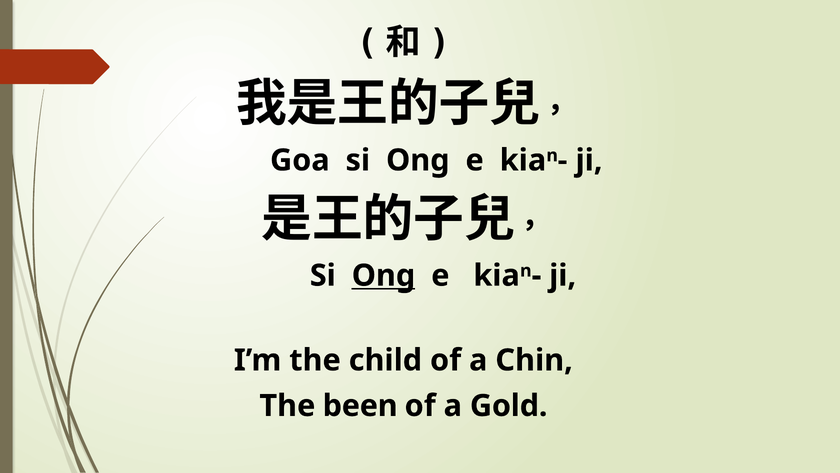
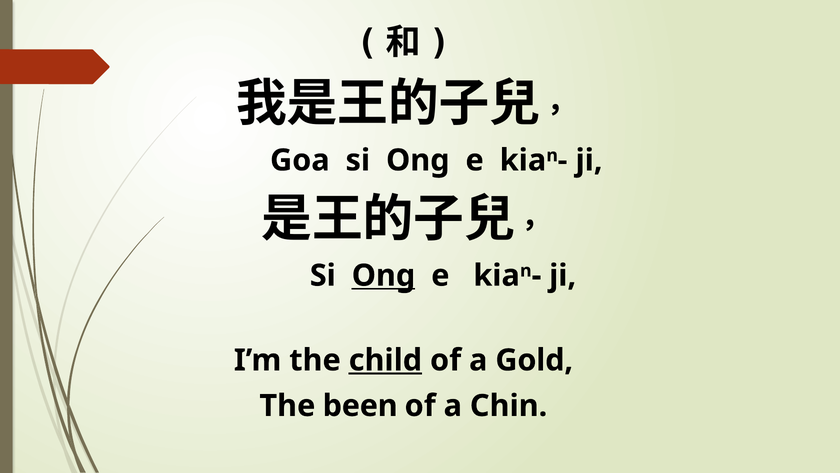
child underline: none -> present (385, 360)
Chin: Chin -> Gold (534, 360)
Gold: Gold -> Chin (509, 405)
